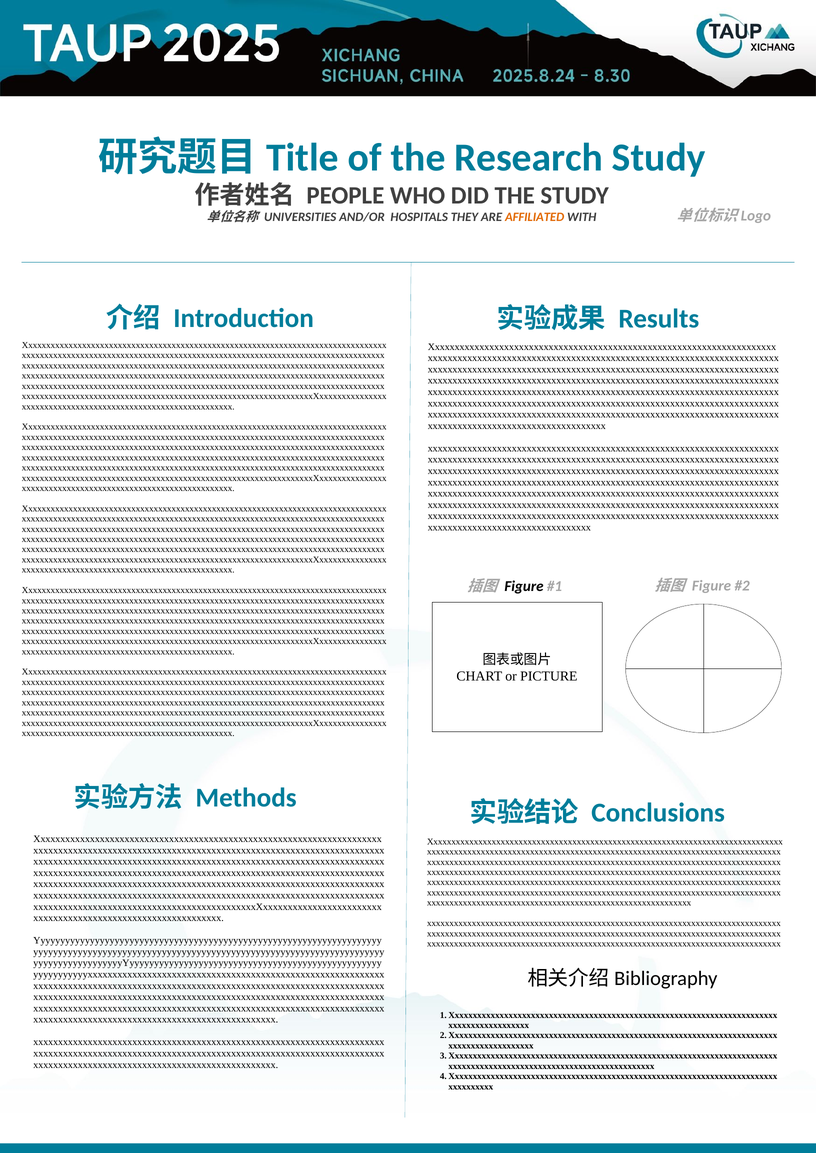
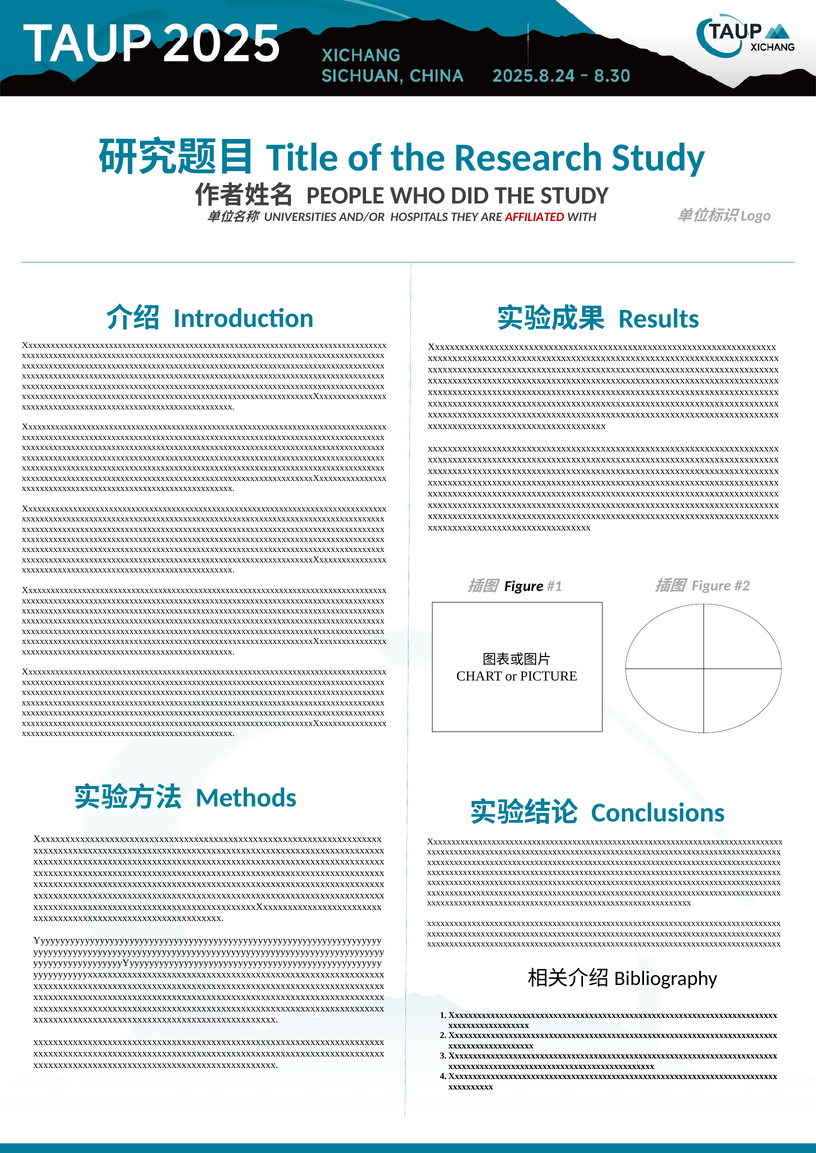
AFFILIATED colour: orange -> red (535, 217)
